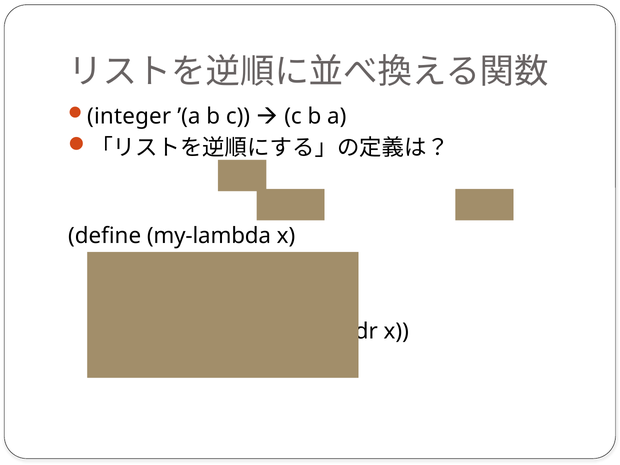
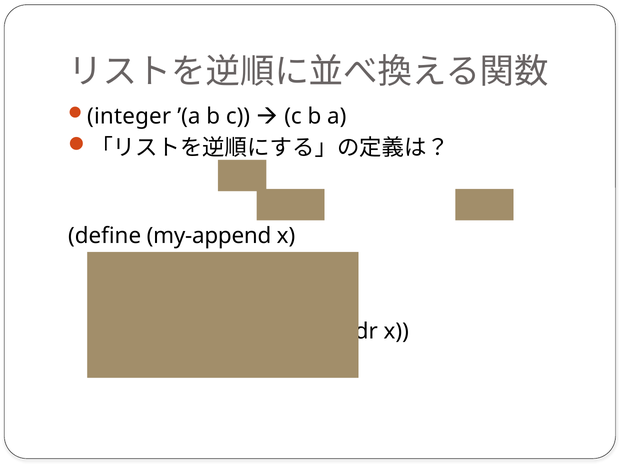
my-lambda: my-lambda -> my-append (209, 236)
